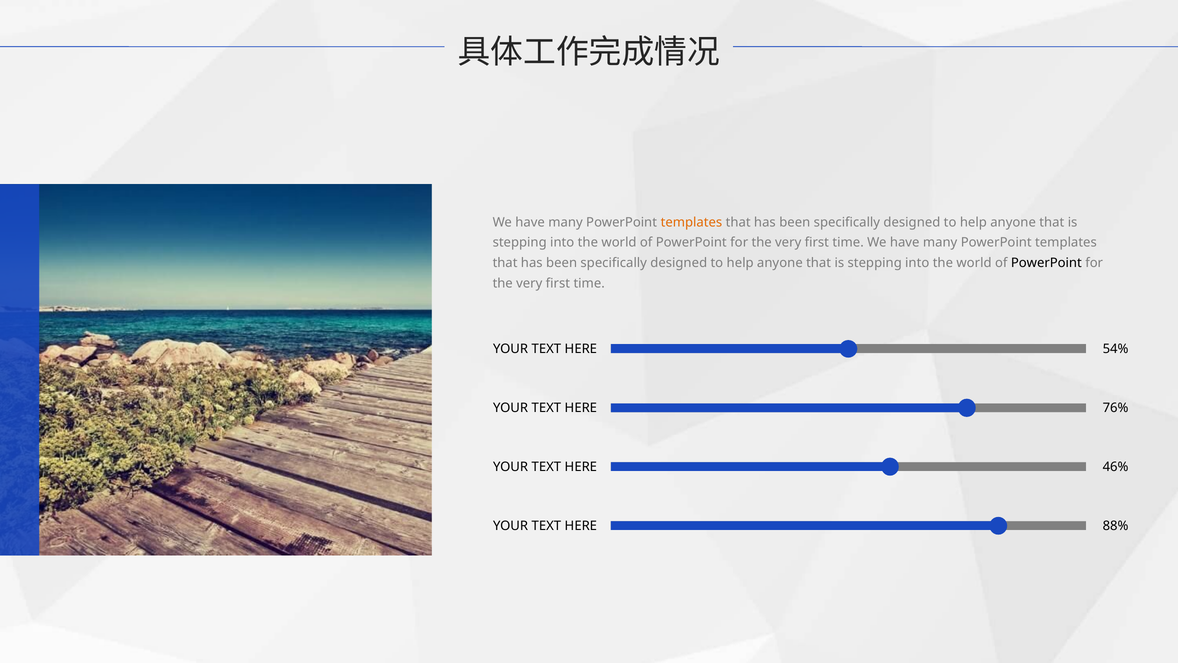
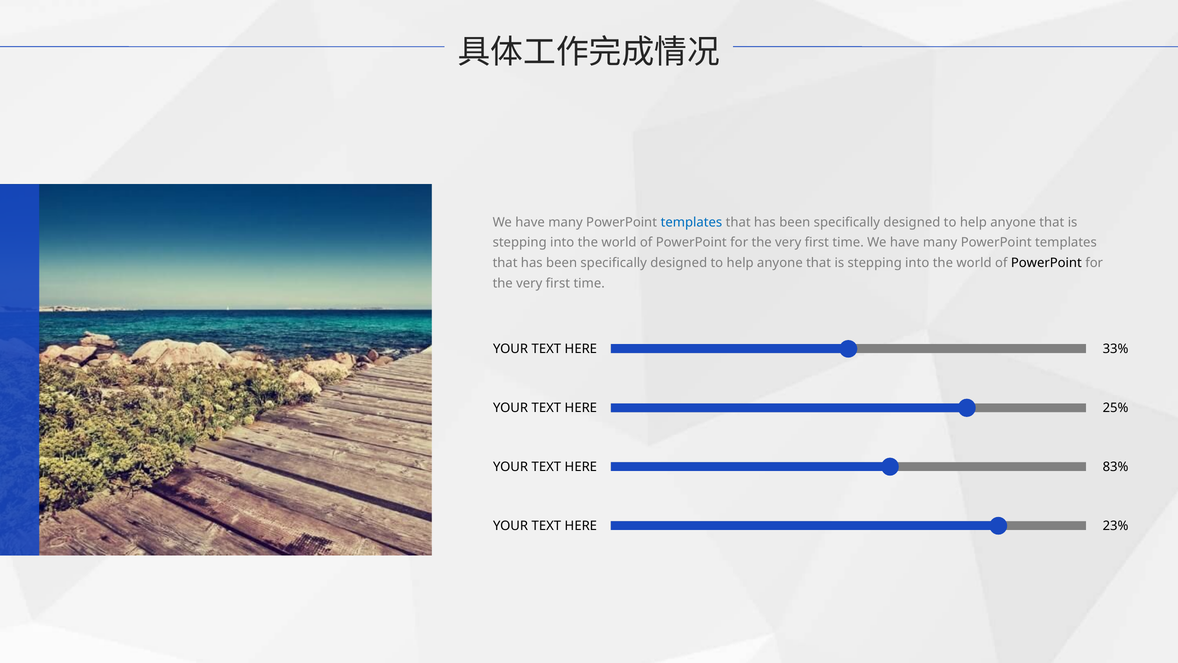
templates colour: orange -> blue (691, 222)
54%: 54% -> 33% (1116, 349)
76%: 76% -> 25% (1116, 408)
46%: 46% -> 83% (1116, 467)
88%: 88% -> 23% (1116, 526)
